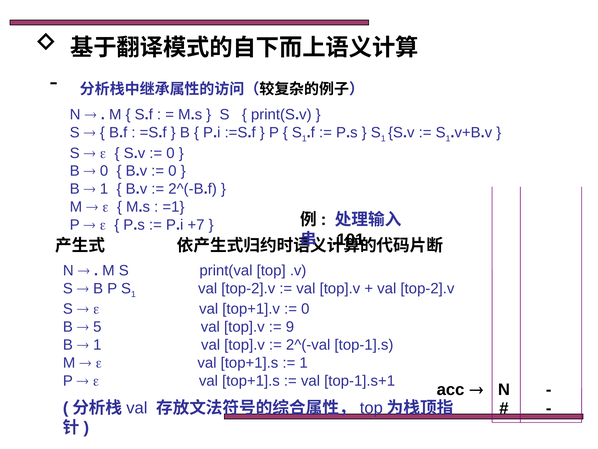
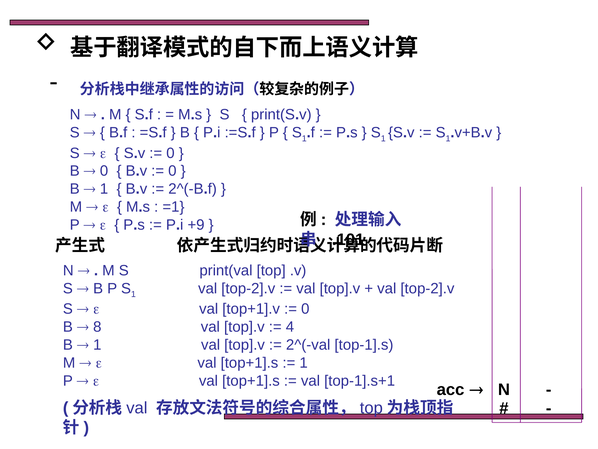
+7: +7 -> +9 (196, 225)
5: 5 -> 8 (97, 327)
9: 9 -> 4 (290, 327)
